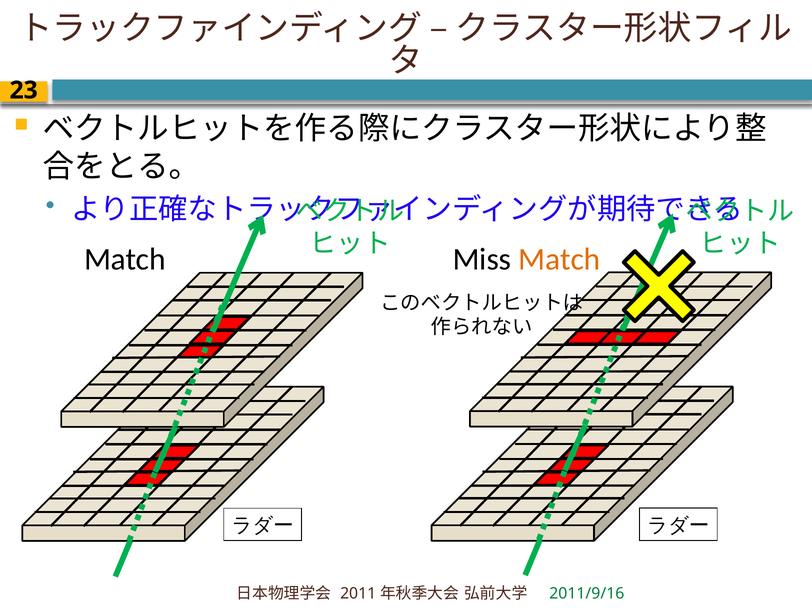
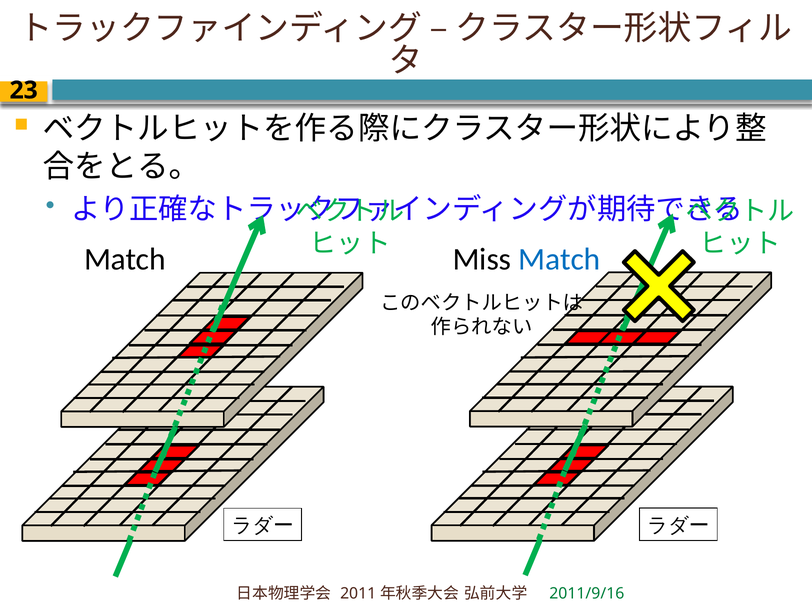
Match colour: orange -> blue (559, 259)
